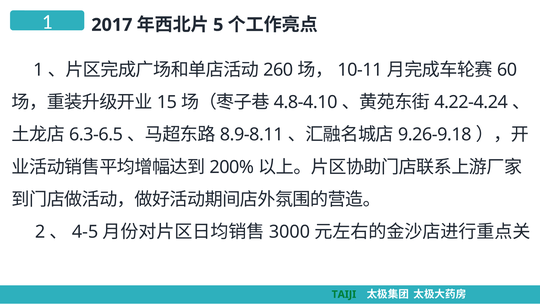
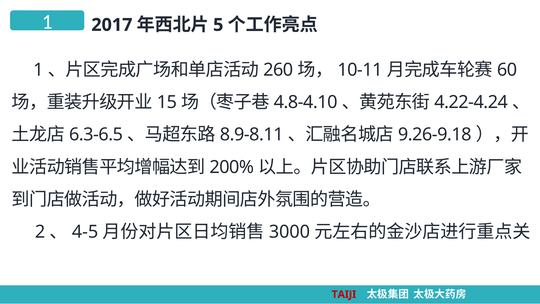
TAIJI colour: green -> red (344, 294)
